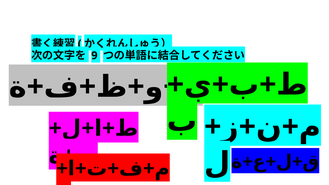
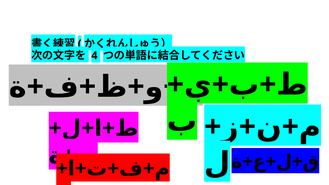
9: 9 -> 4 (94, 56)
